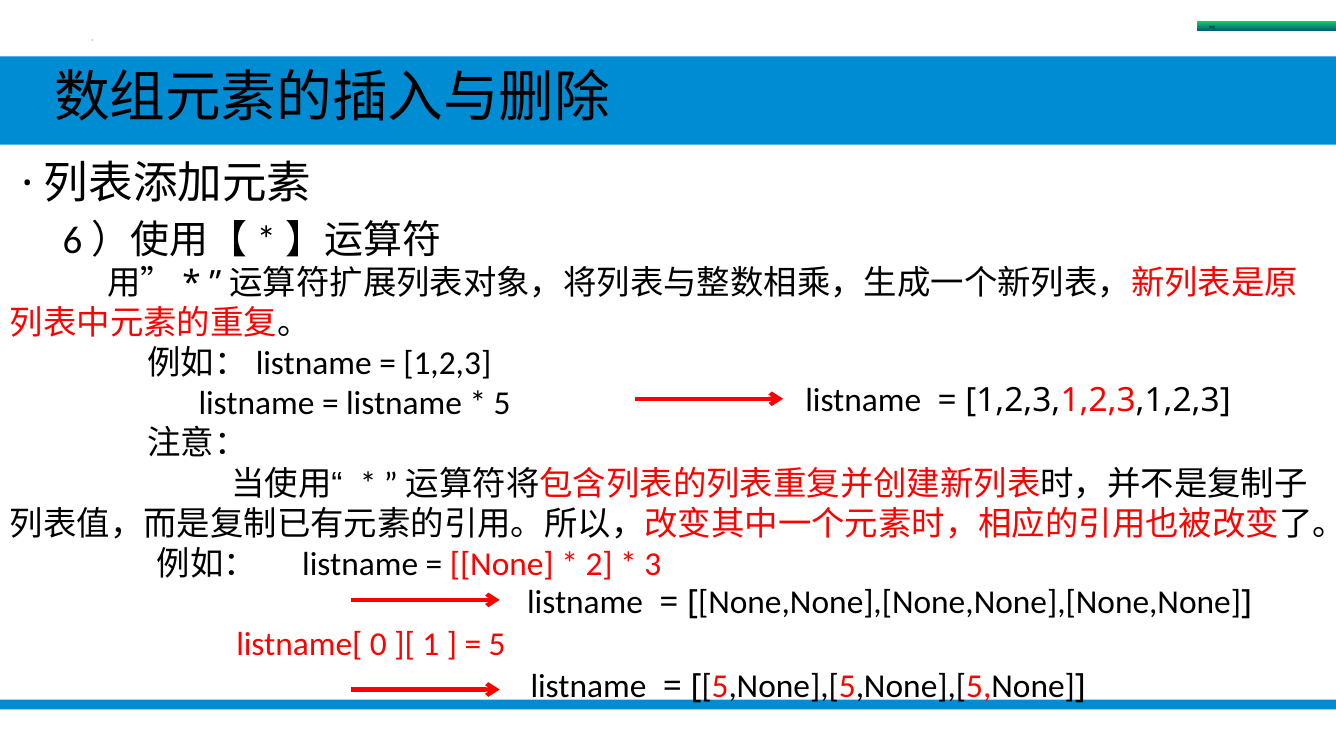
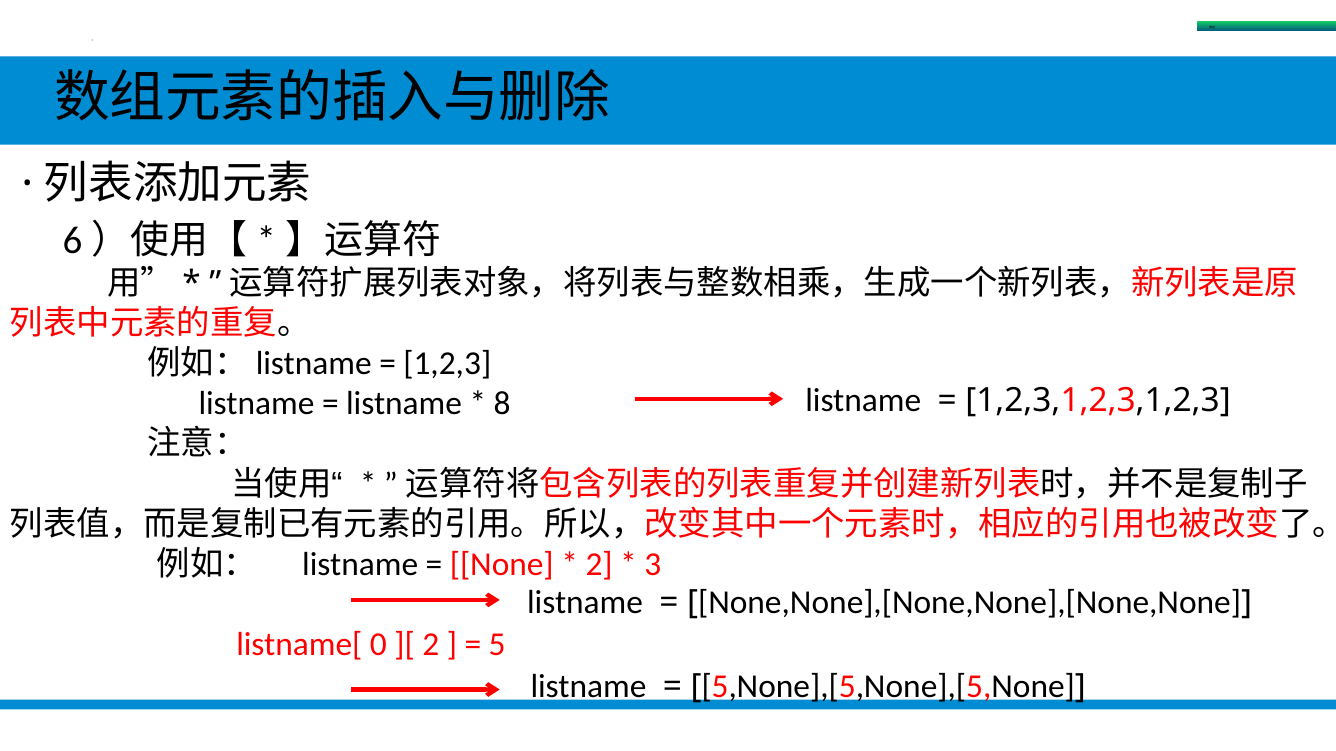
5: 5 -> 8 (502, 404)
1: 1 -> 2 (431, 645)
